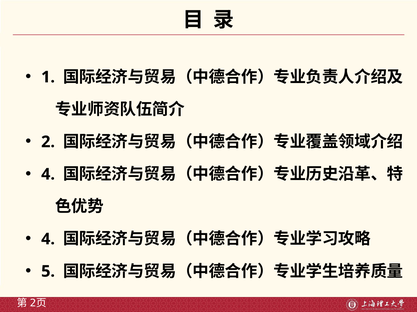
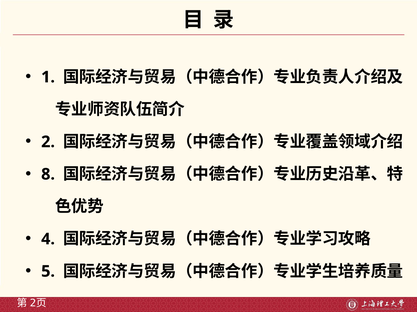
4: 4 -> 8 (48, 175)
